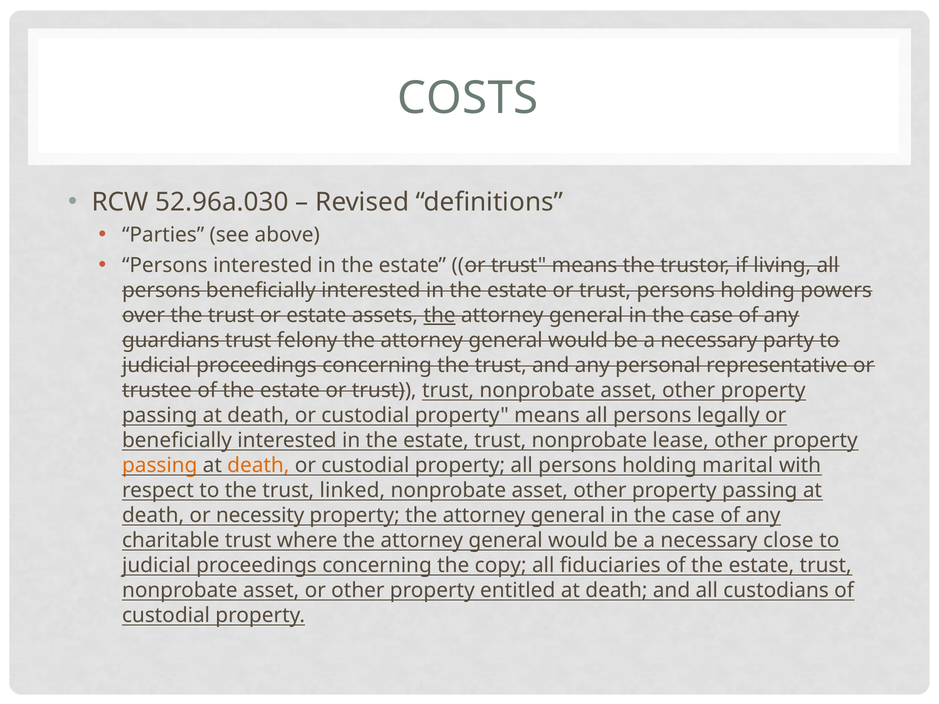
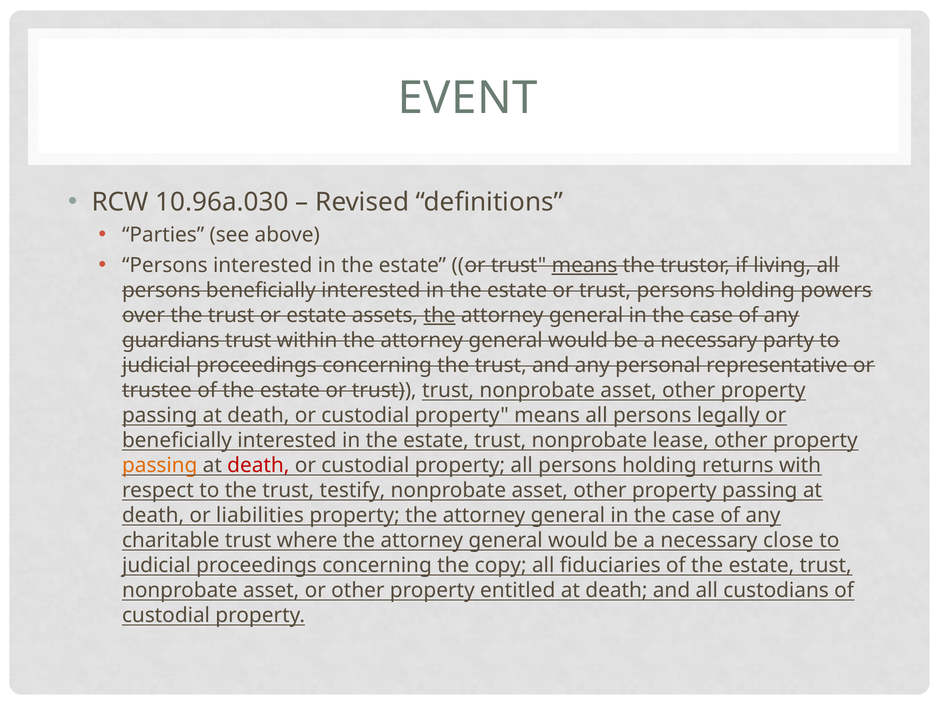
COSTS: COSTS -> EVENT (468, 98)
52.96a.030: 52.96a.030 -> 10.96a.030 (222, 202)
means underline: none -> present (585, 265)
felony: felony -> within (307, 340)
death colour: orange -> red (258, 466)
marital: marital -> returns (738, 466)
linked: linked -> testify (352, 491)
necessity: necessity -> liabilities (260, 516)
